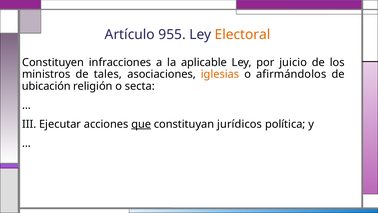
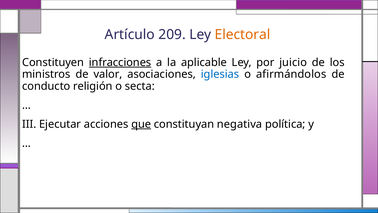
955: 955 -> 209 (172, 35)
infracciones underline: none -> present (120, 62)
tales: tales -> valor (108, 74)
iglesias colour: orange -> blue (220, 74)
ubicación: ubicación -> conducto (46, 86)
jurídicos: jurídicos -> negativa (240, 124)
